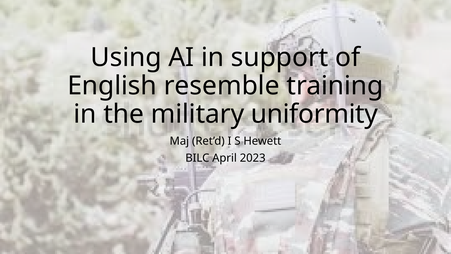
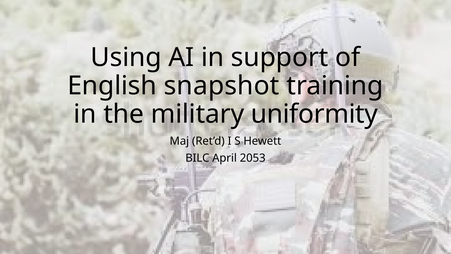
resemble: resemble -> snapshot (222, 86)
2023: 2023 -> 2053 (253, 158)
